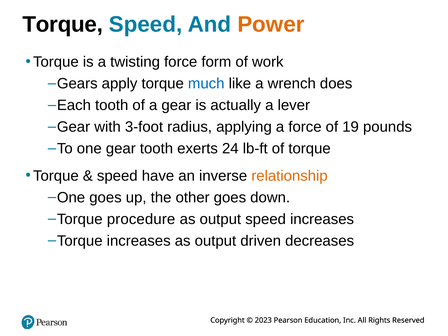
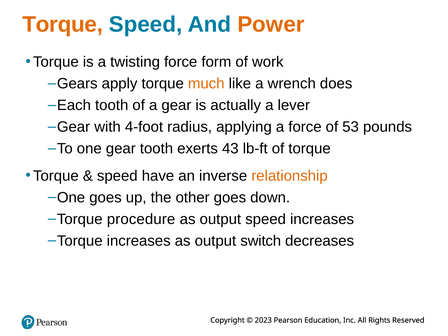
Torque colour: black -> orange (63, 25)
much colour: blue -> orange (206, 84)
3-foot: 3-foot -> 4-foot (144, 127)
19: 19 -> 53 (351, 127)
24: 24 -> 43 (230, 149)
driven: driven -> switch (261, 241)
